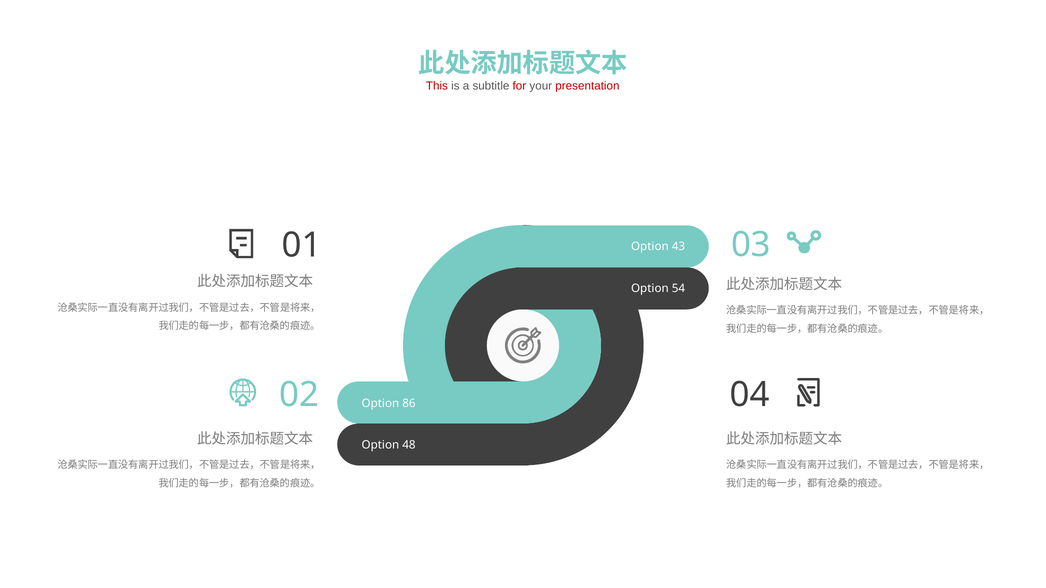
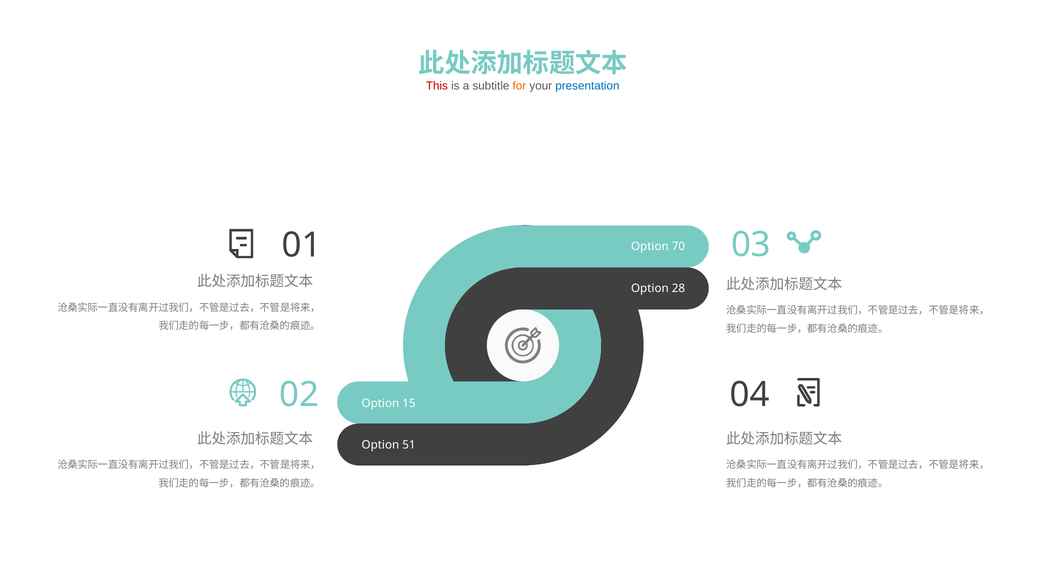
for colour: red -> orange (519, 86)
presentation colour: red -> blue (587, 86)
43: 43 -> 70 (678, 246)
54: 54 -> 28 (678, 288)
86: 86 -> 15 (409, 403)
48: 48 -> 51 (409, 445)
